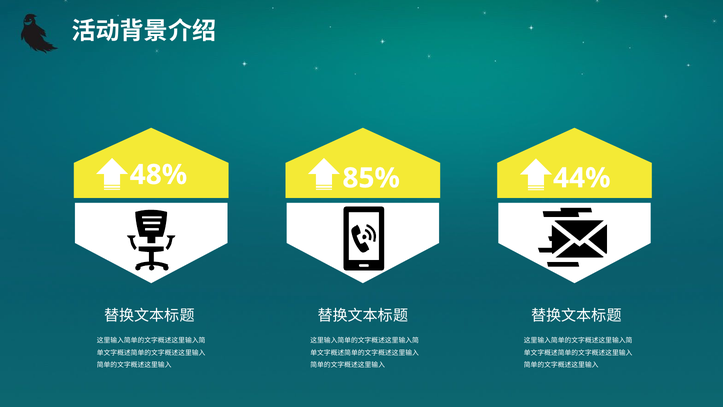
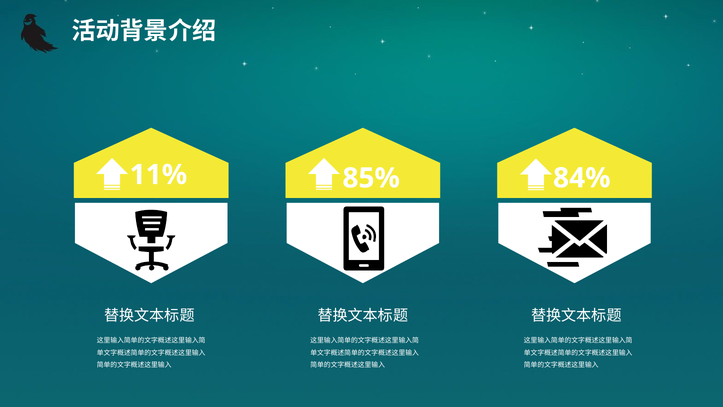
48%: 48% -> 11% (158, 175)
44%: 44% -> 84% (582, 178)
